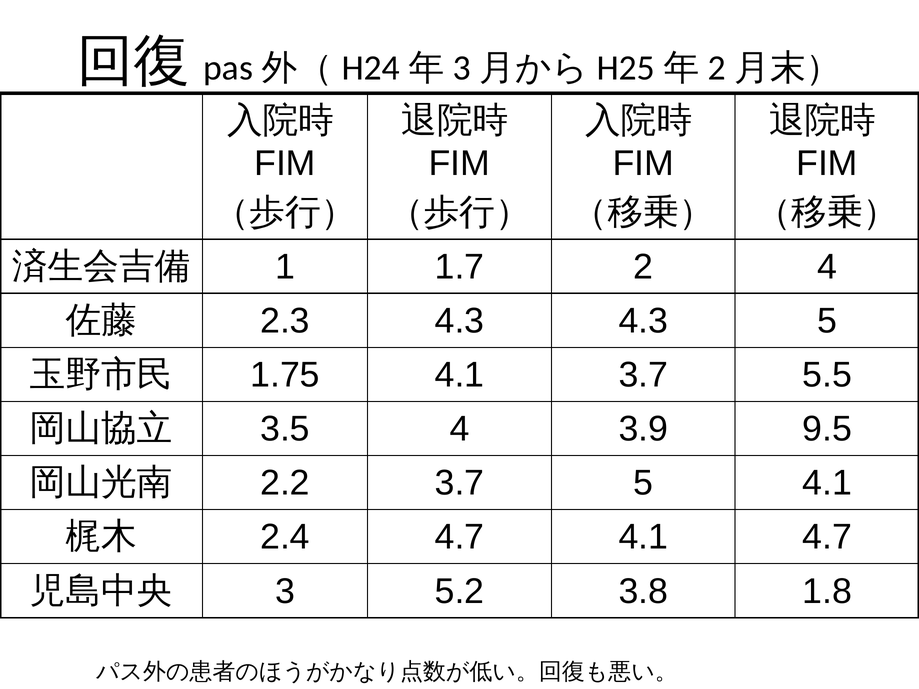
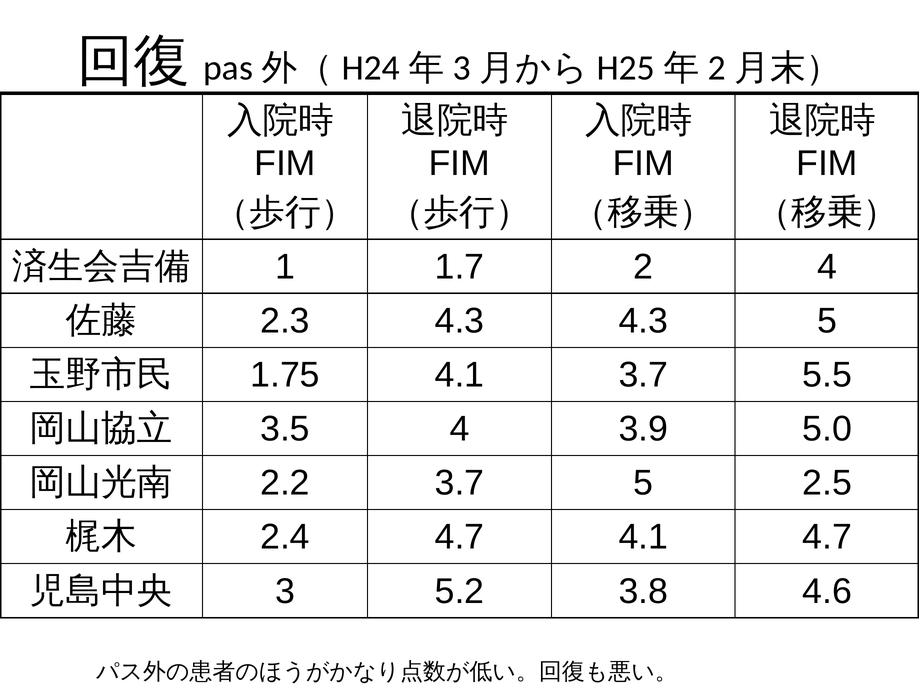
9.5: 9.5 -> 5.0 (827, 429)
5 4.1: 4.1 -> 2.5 (827, 483)
1.8: 1.8 -> 4.6 (827, 591)
